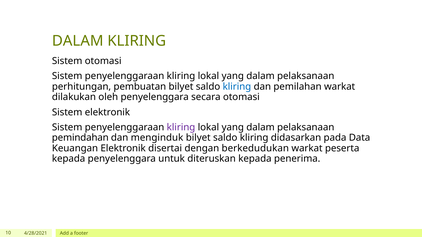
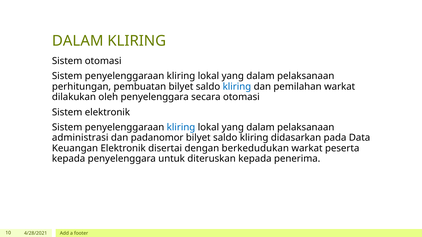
kliring colour: purple -> blue (181, 128)
pemindahan: pemindahan -> administrasi (80, 138)
menginduk: menginduk -> padanomor (157, 138)
